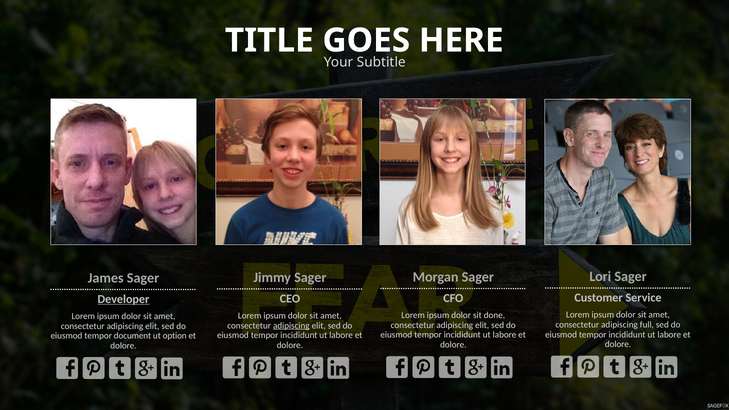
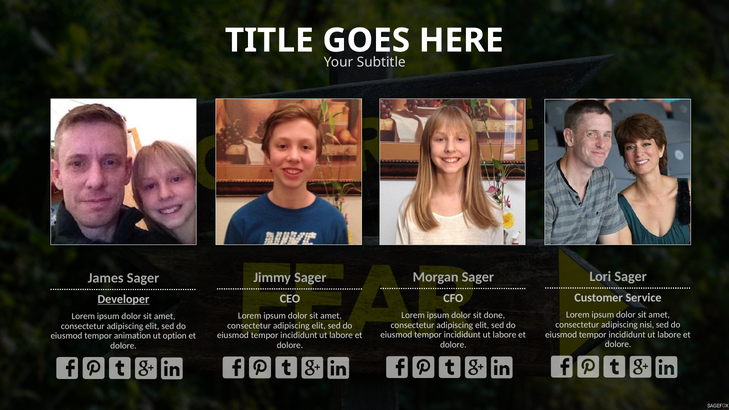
full: full -> nisi (647, 325)
adipiscing underline: present -> none (291, 326)
document: document -> animation (132, 336)
